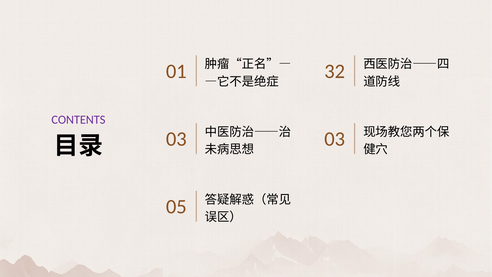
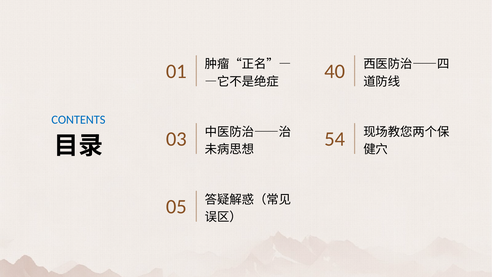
32: 32 -> 40 (335, 71)
CONTENTS colour: purple -> blue (78, 120)
03: 03 -> 54 (335, 139)
